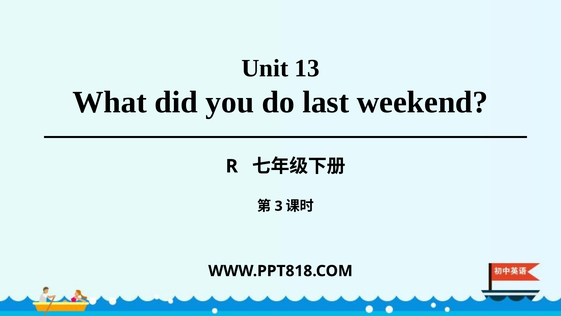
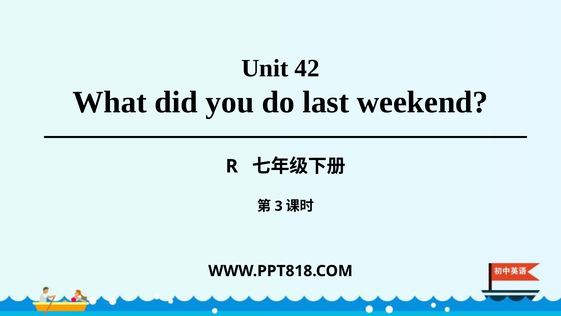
13: 13 -> 42 (307, 68)
